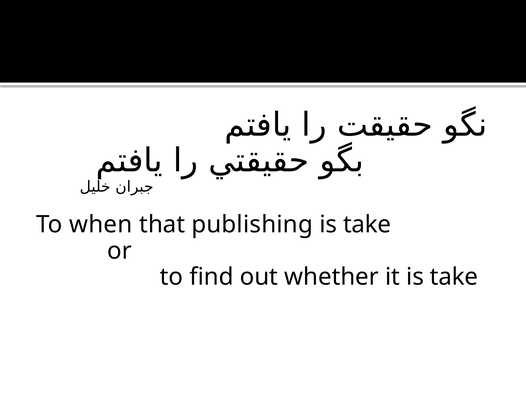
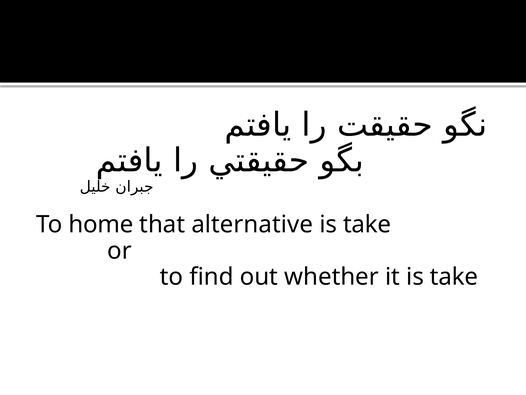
when: when -> home (101, 224)
publishing: publishing -> alternative (252, 224)
